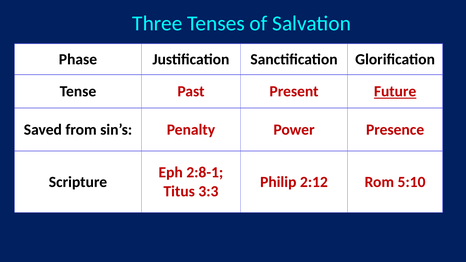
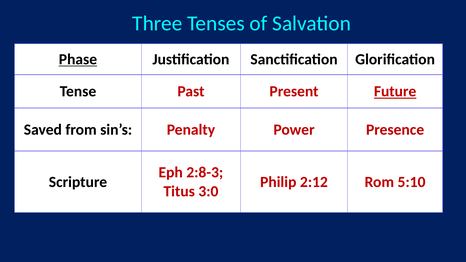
Phase underline: none -> present (78, 59)
2:8-1: 2:8-1 -> 2:8-3 (205, 173)
3:3: 3:3 -> 3:0 (208, 192)
